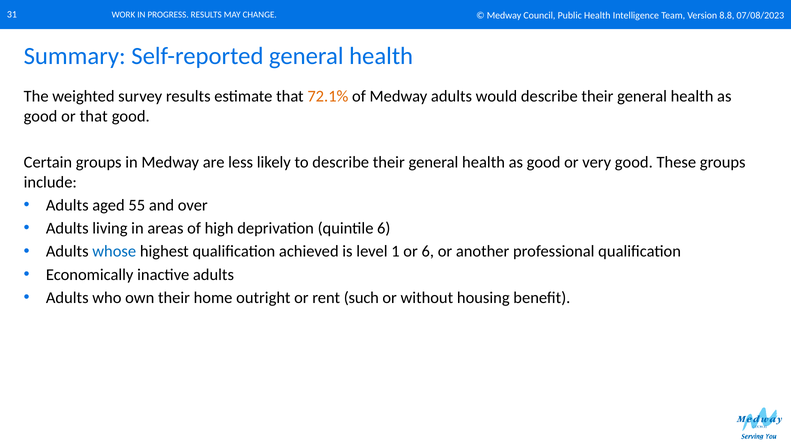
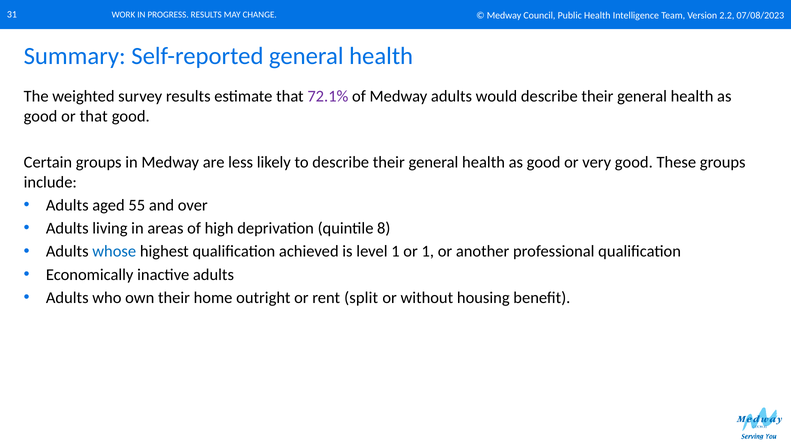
8.8: 8.8 -> 2.2 (727, 15)
72.1% colour: orange -> purple (328, 97)
quintile 6: 6 -> 8 (384, 228)
or 6: 6 -> 1 (428, 251)
such: such -> split (361, 298)
